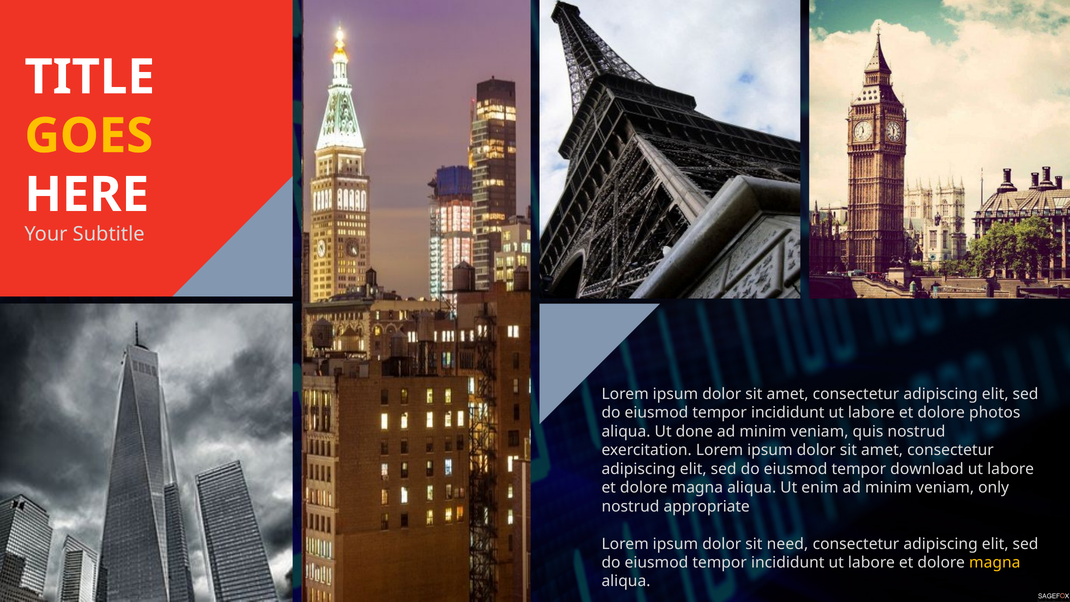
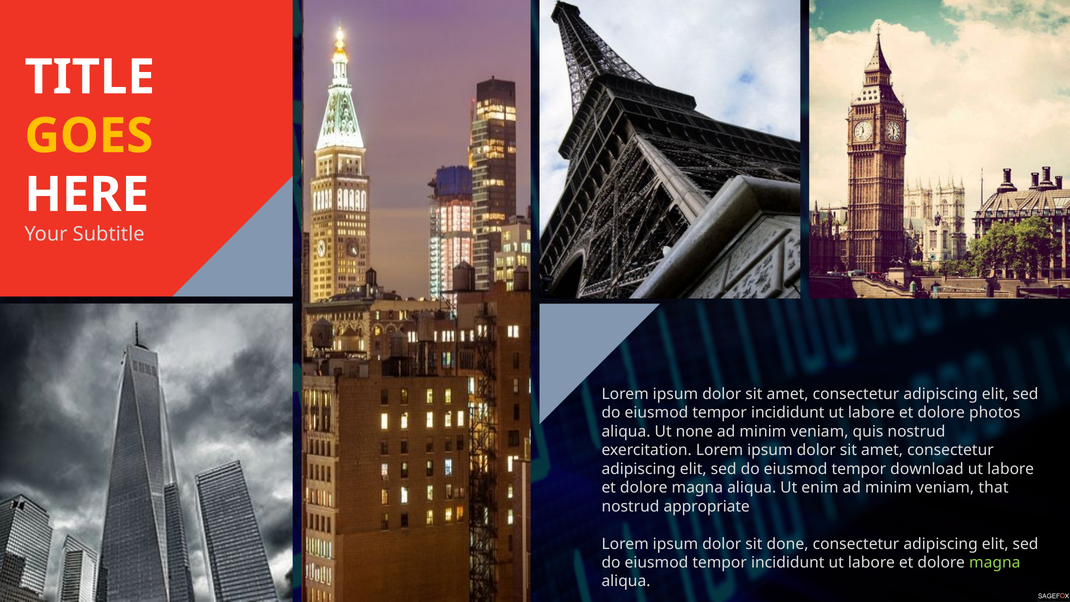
done: done -> none (694, 431)
only: only -> that (994, 488)
need: need -> done (788, 544)
magna colour: yellow -> light green (995, 562)
